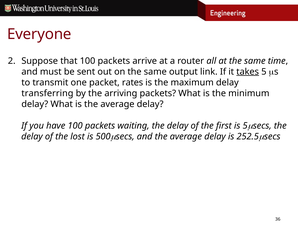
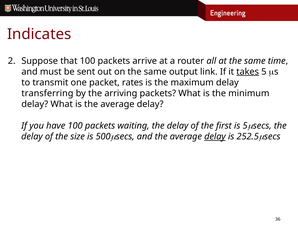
Everyone: Everyone -> Indicates (39, 34)
lost: lost -> size (78, 137)
delay underline: none -> present (215, 137)
